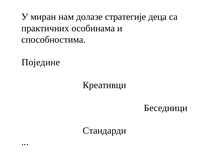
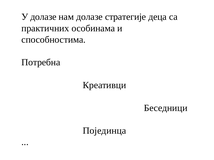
У миран: миран -> долазе (43, 17)
Поједине: Поједине -> Потребна (41, 63)
Стандарди: Стандарди -> Пojeдинцa (104, 131)
